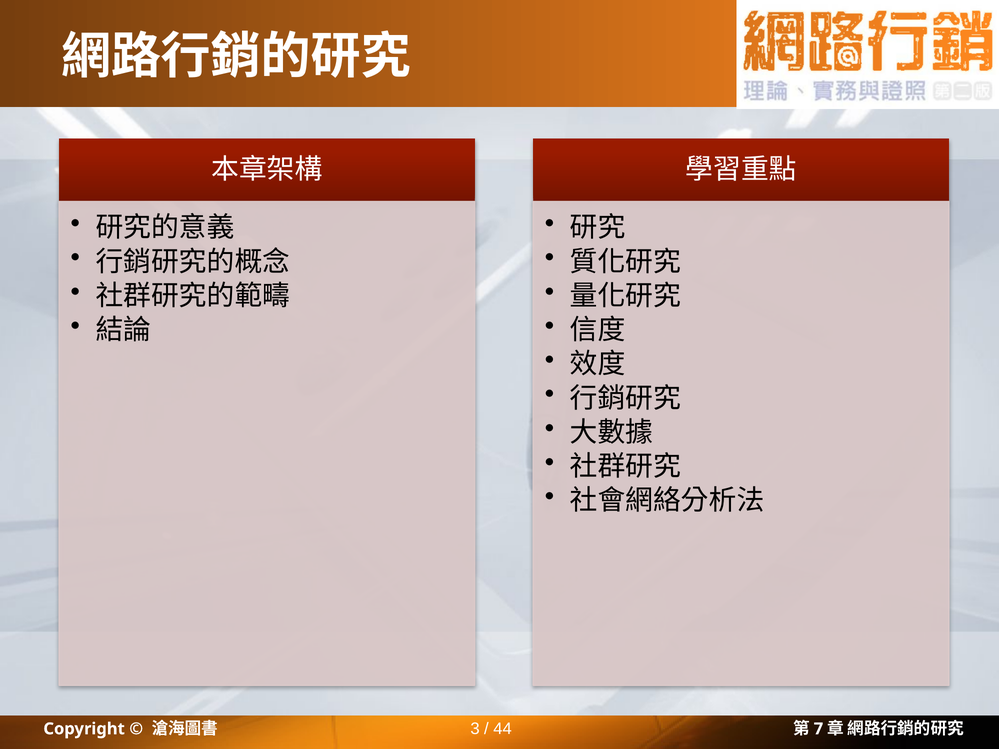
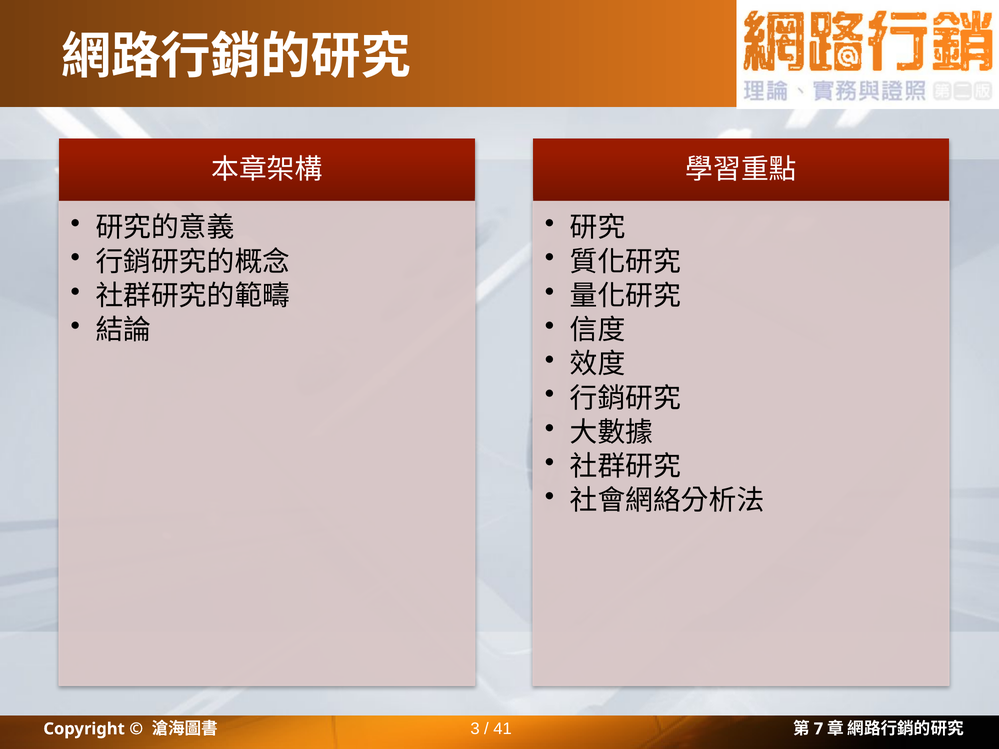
44: 44 -> 41 (503, 729)
